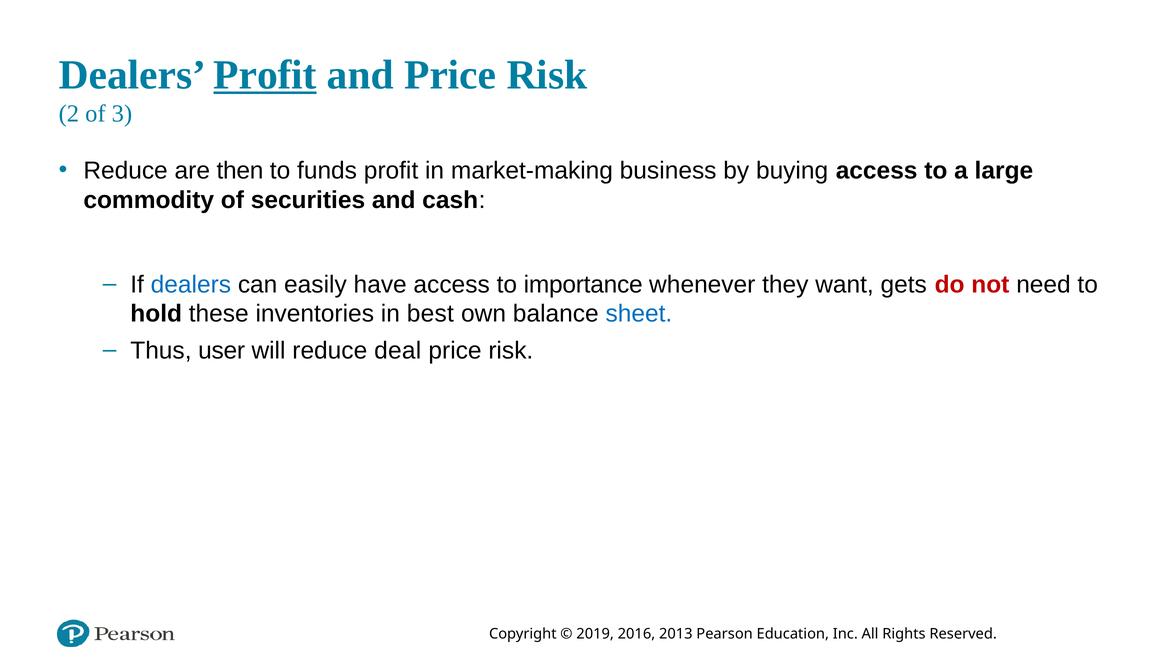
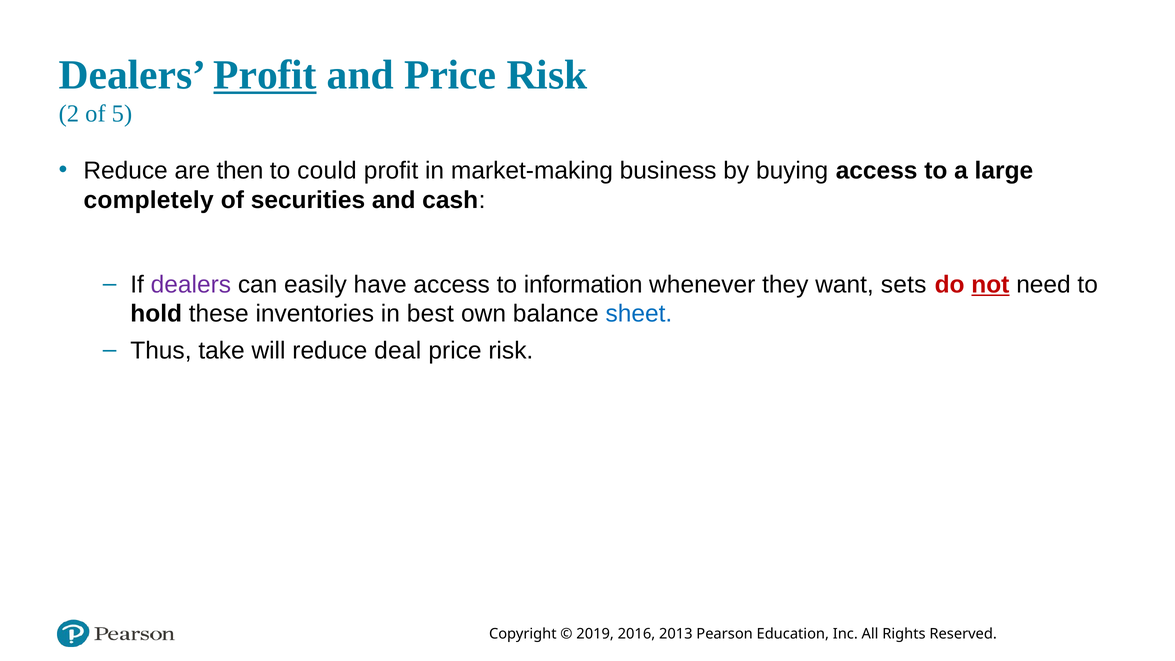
3: 3 -> 5 (122, 113)
funds: funds -> could (327, 171)
commodity: commodity -> completely (149, 200)
dealers colour: blue -> purple (191, 284)
importance: importance -> information (583, 284)
gets: gets -> sets (904, 284)
not underline: none -> present (990, 284)
user: user -> take (222, 351)
